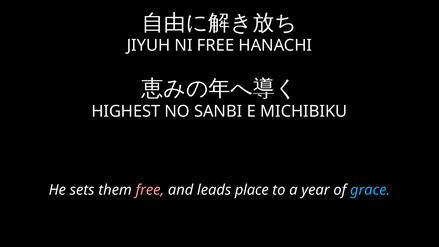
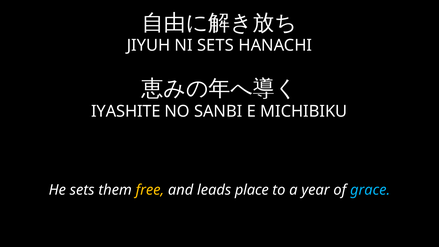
NI FREE: FREE -> SETS (216, 45)
HIGHEST: HIGHEST -> IYASHITE (126, 111)
free colour: pink -> yellow (150, 190)
